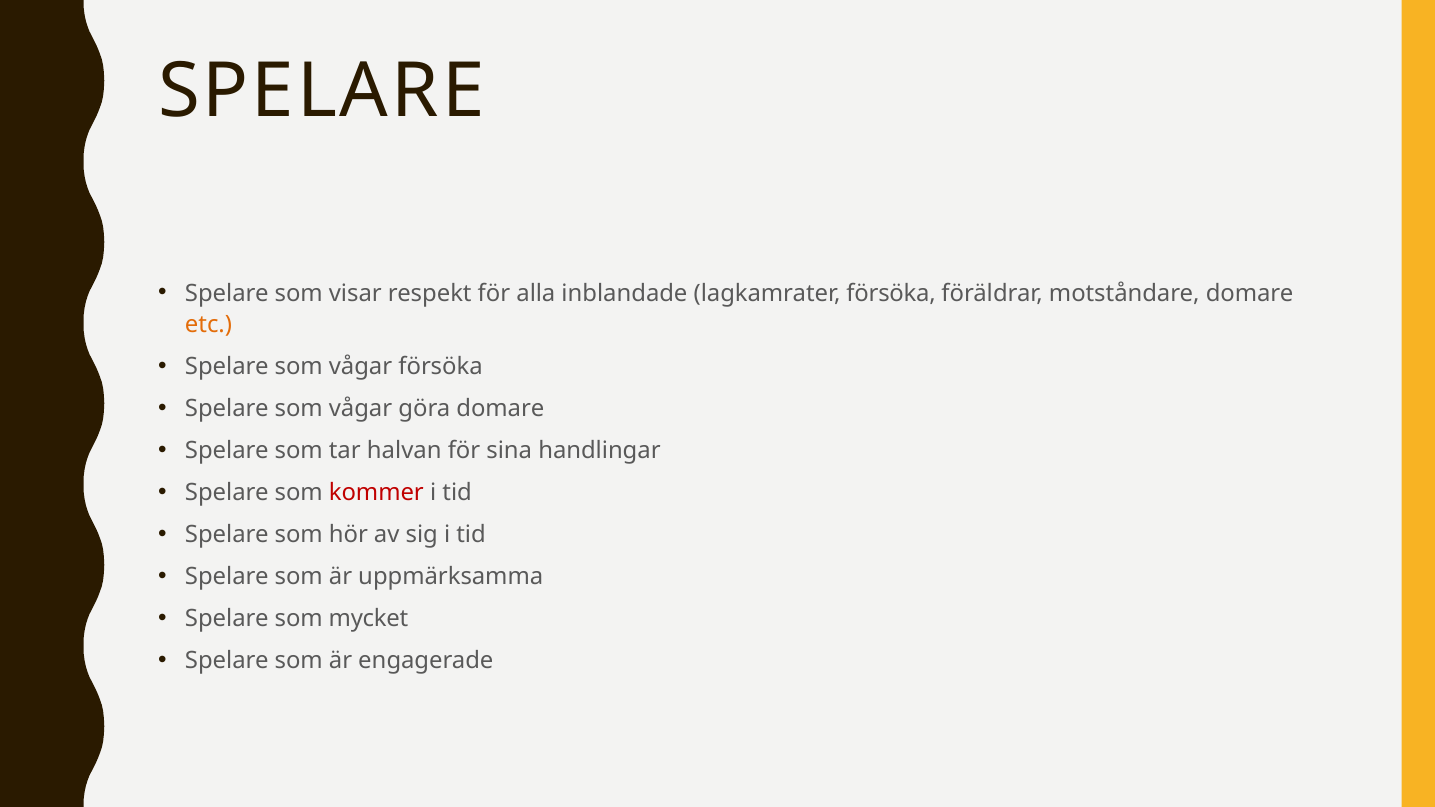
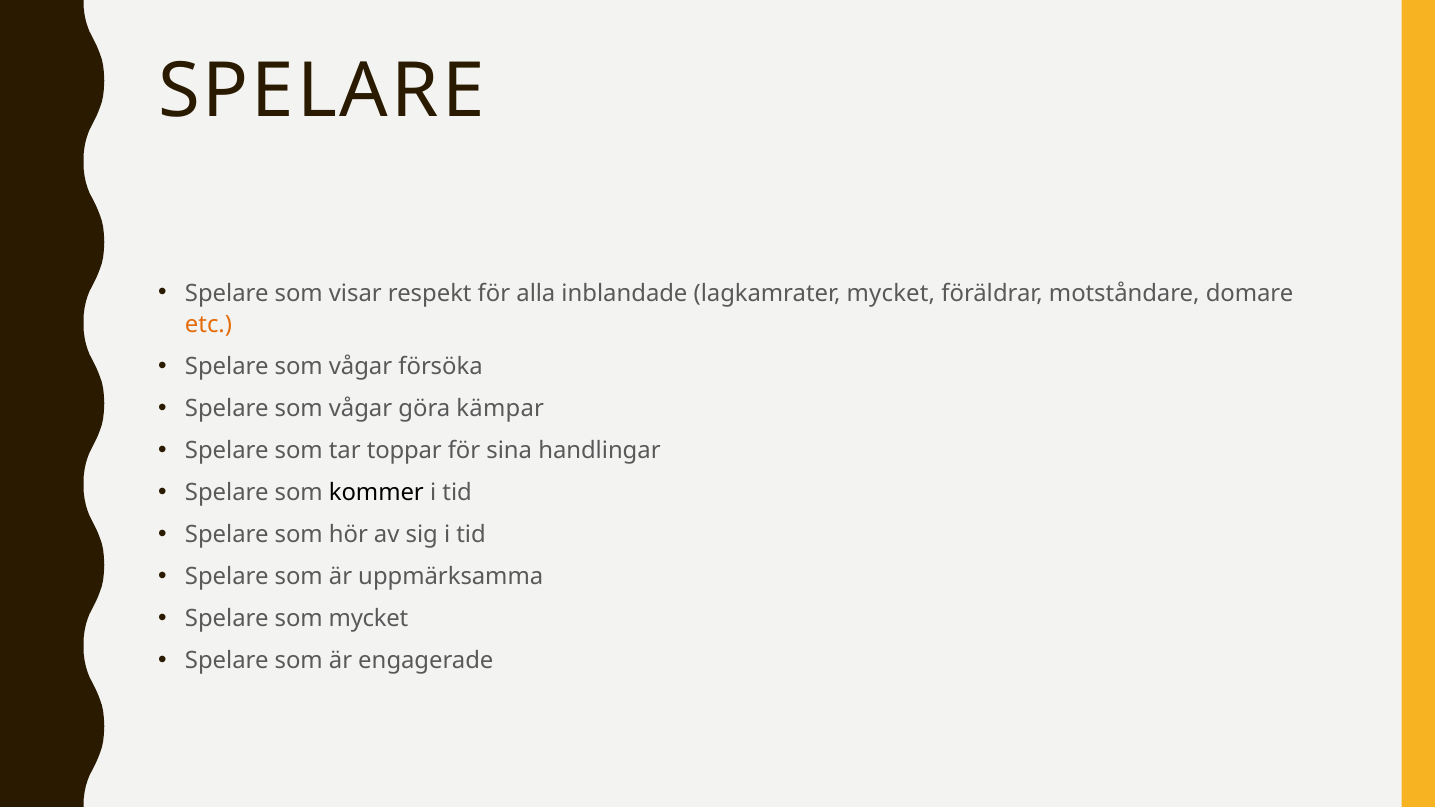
lagkamrater försöka: försöka -> mycket (891, 293)
göra domare: domare -> kämpar (500, 409)
halvan: halvan -> toppar (404, 451)
kommer colour: red -> black (376, 493)
